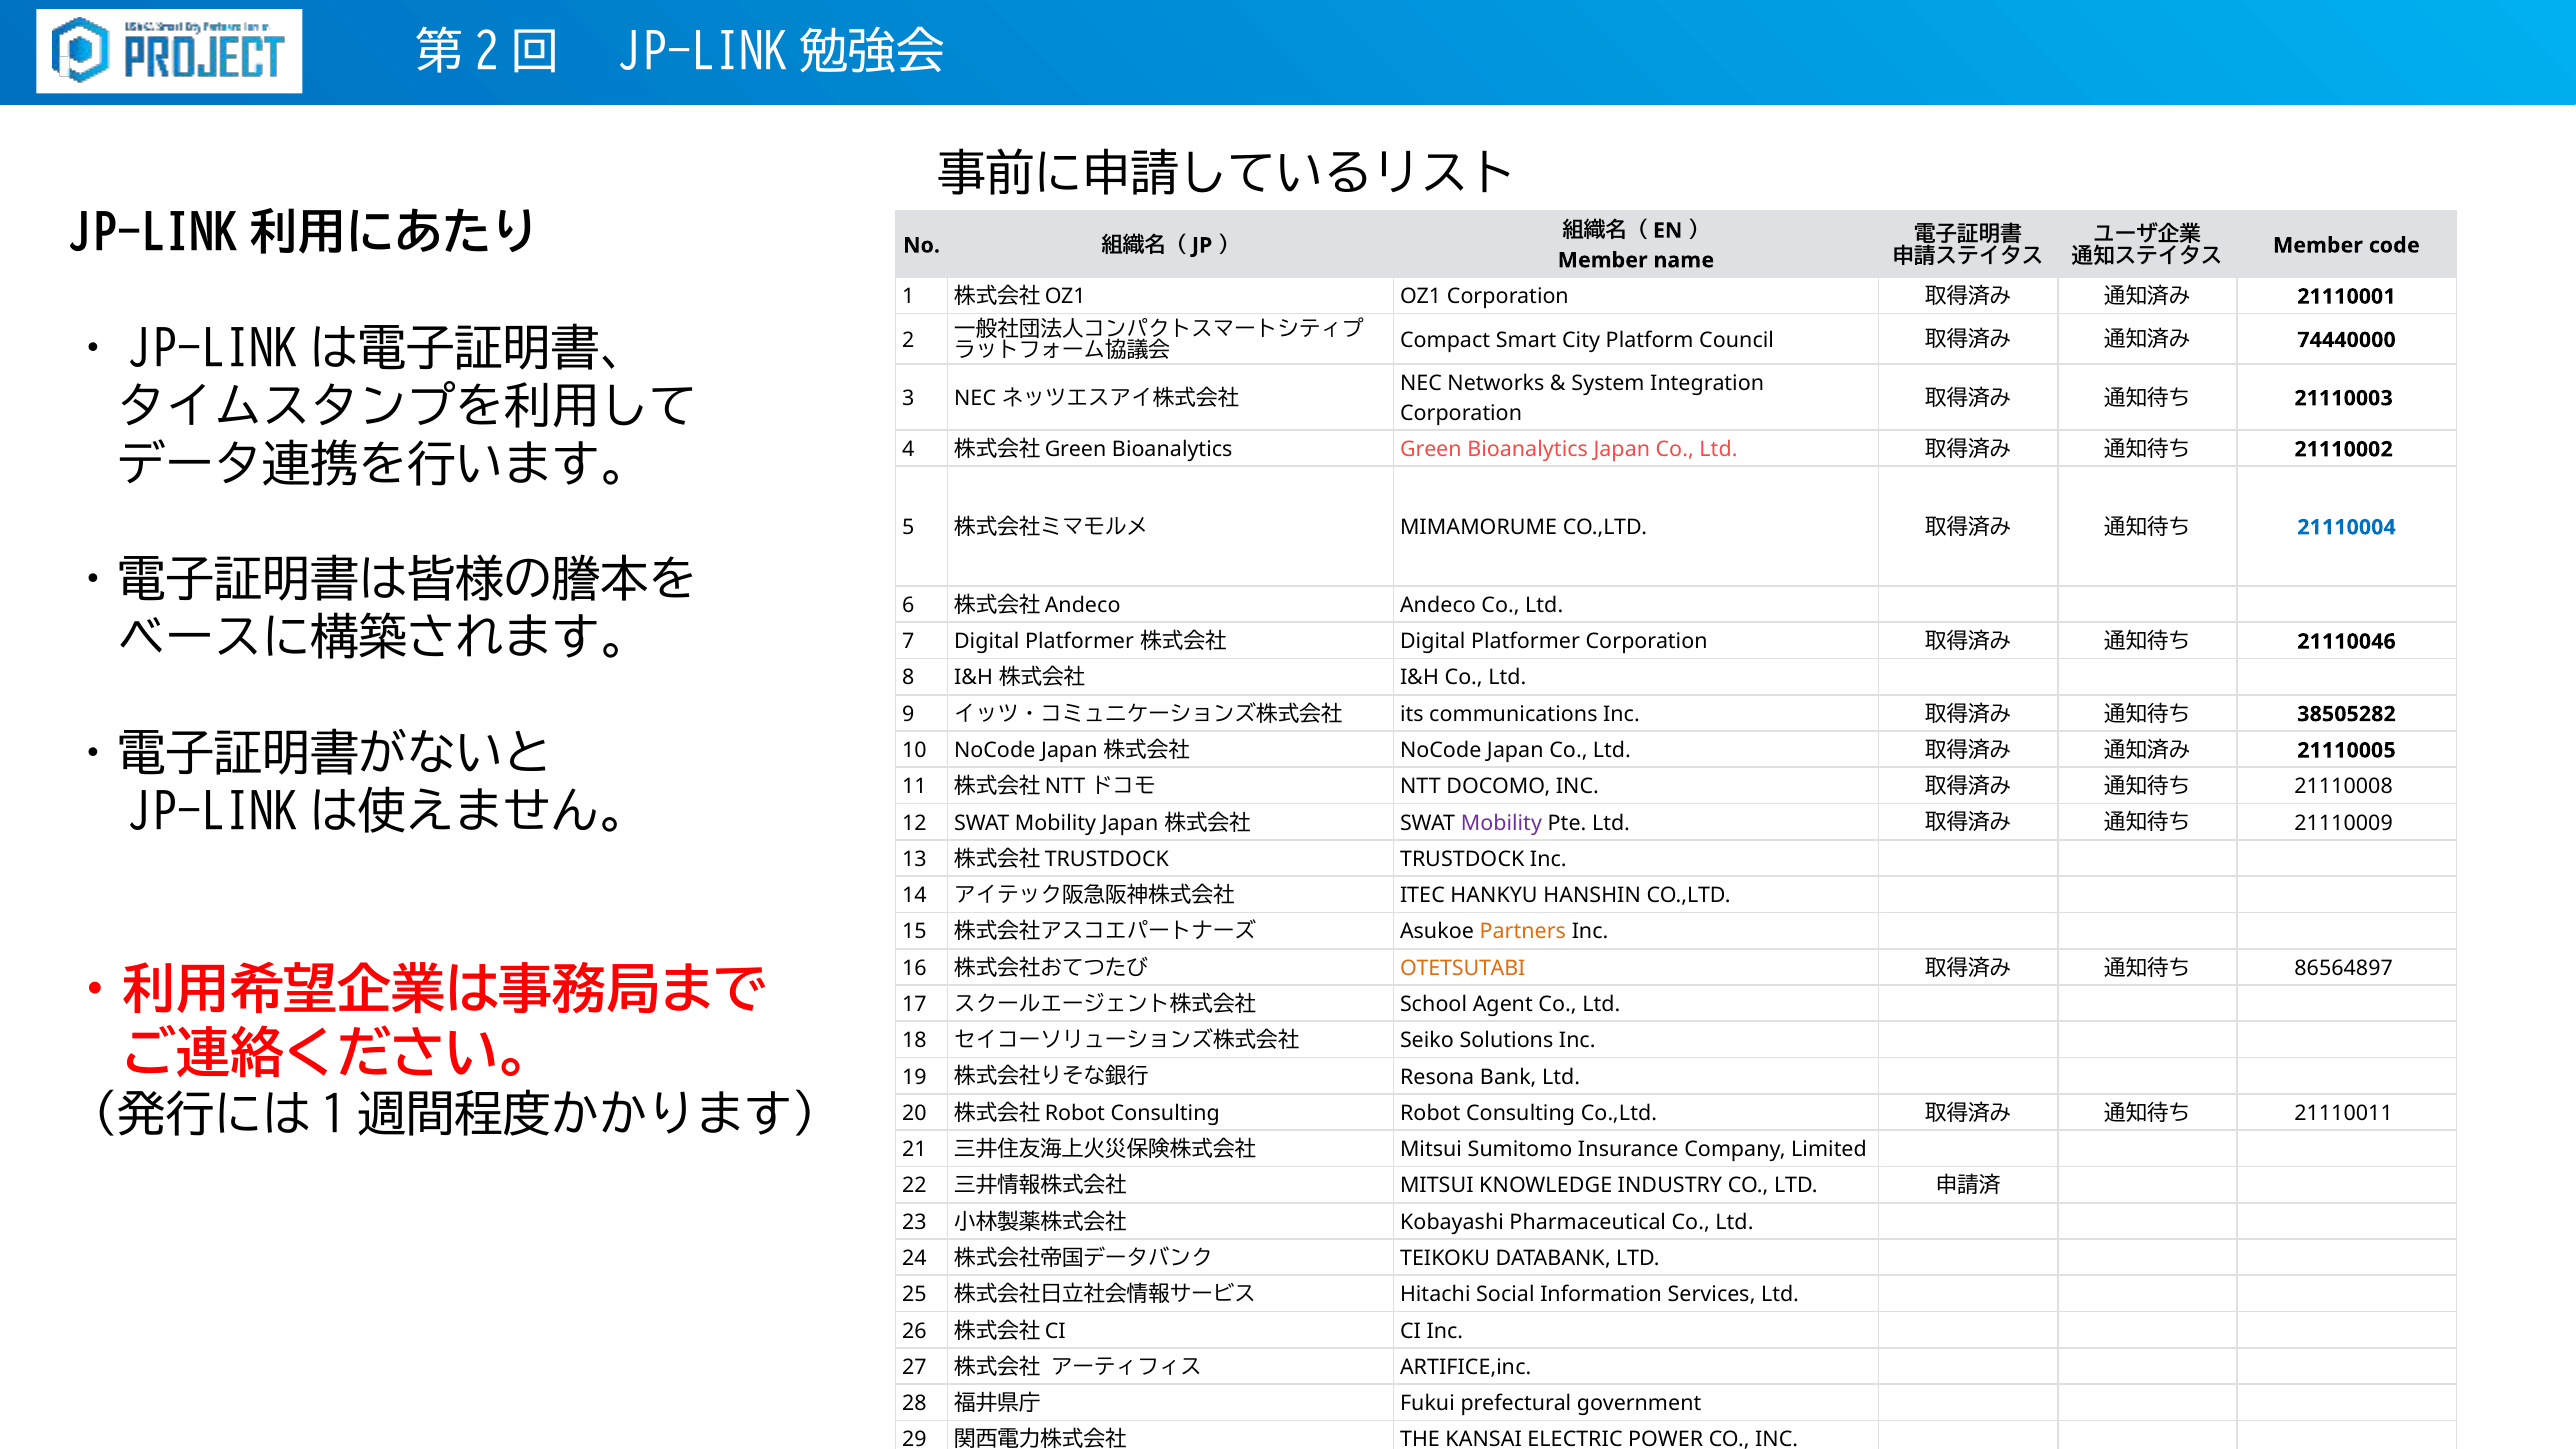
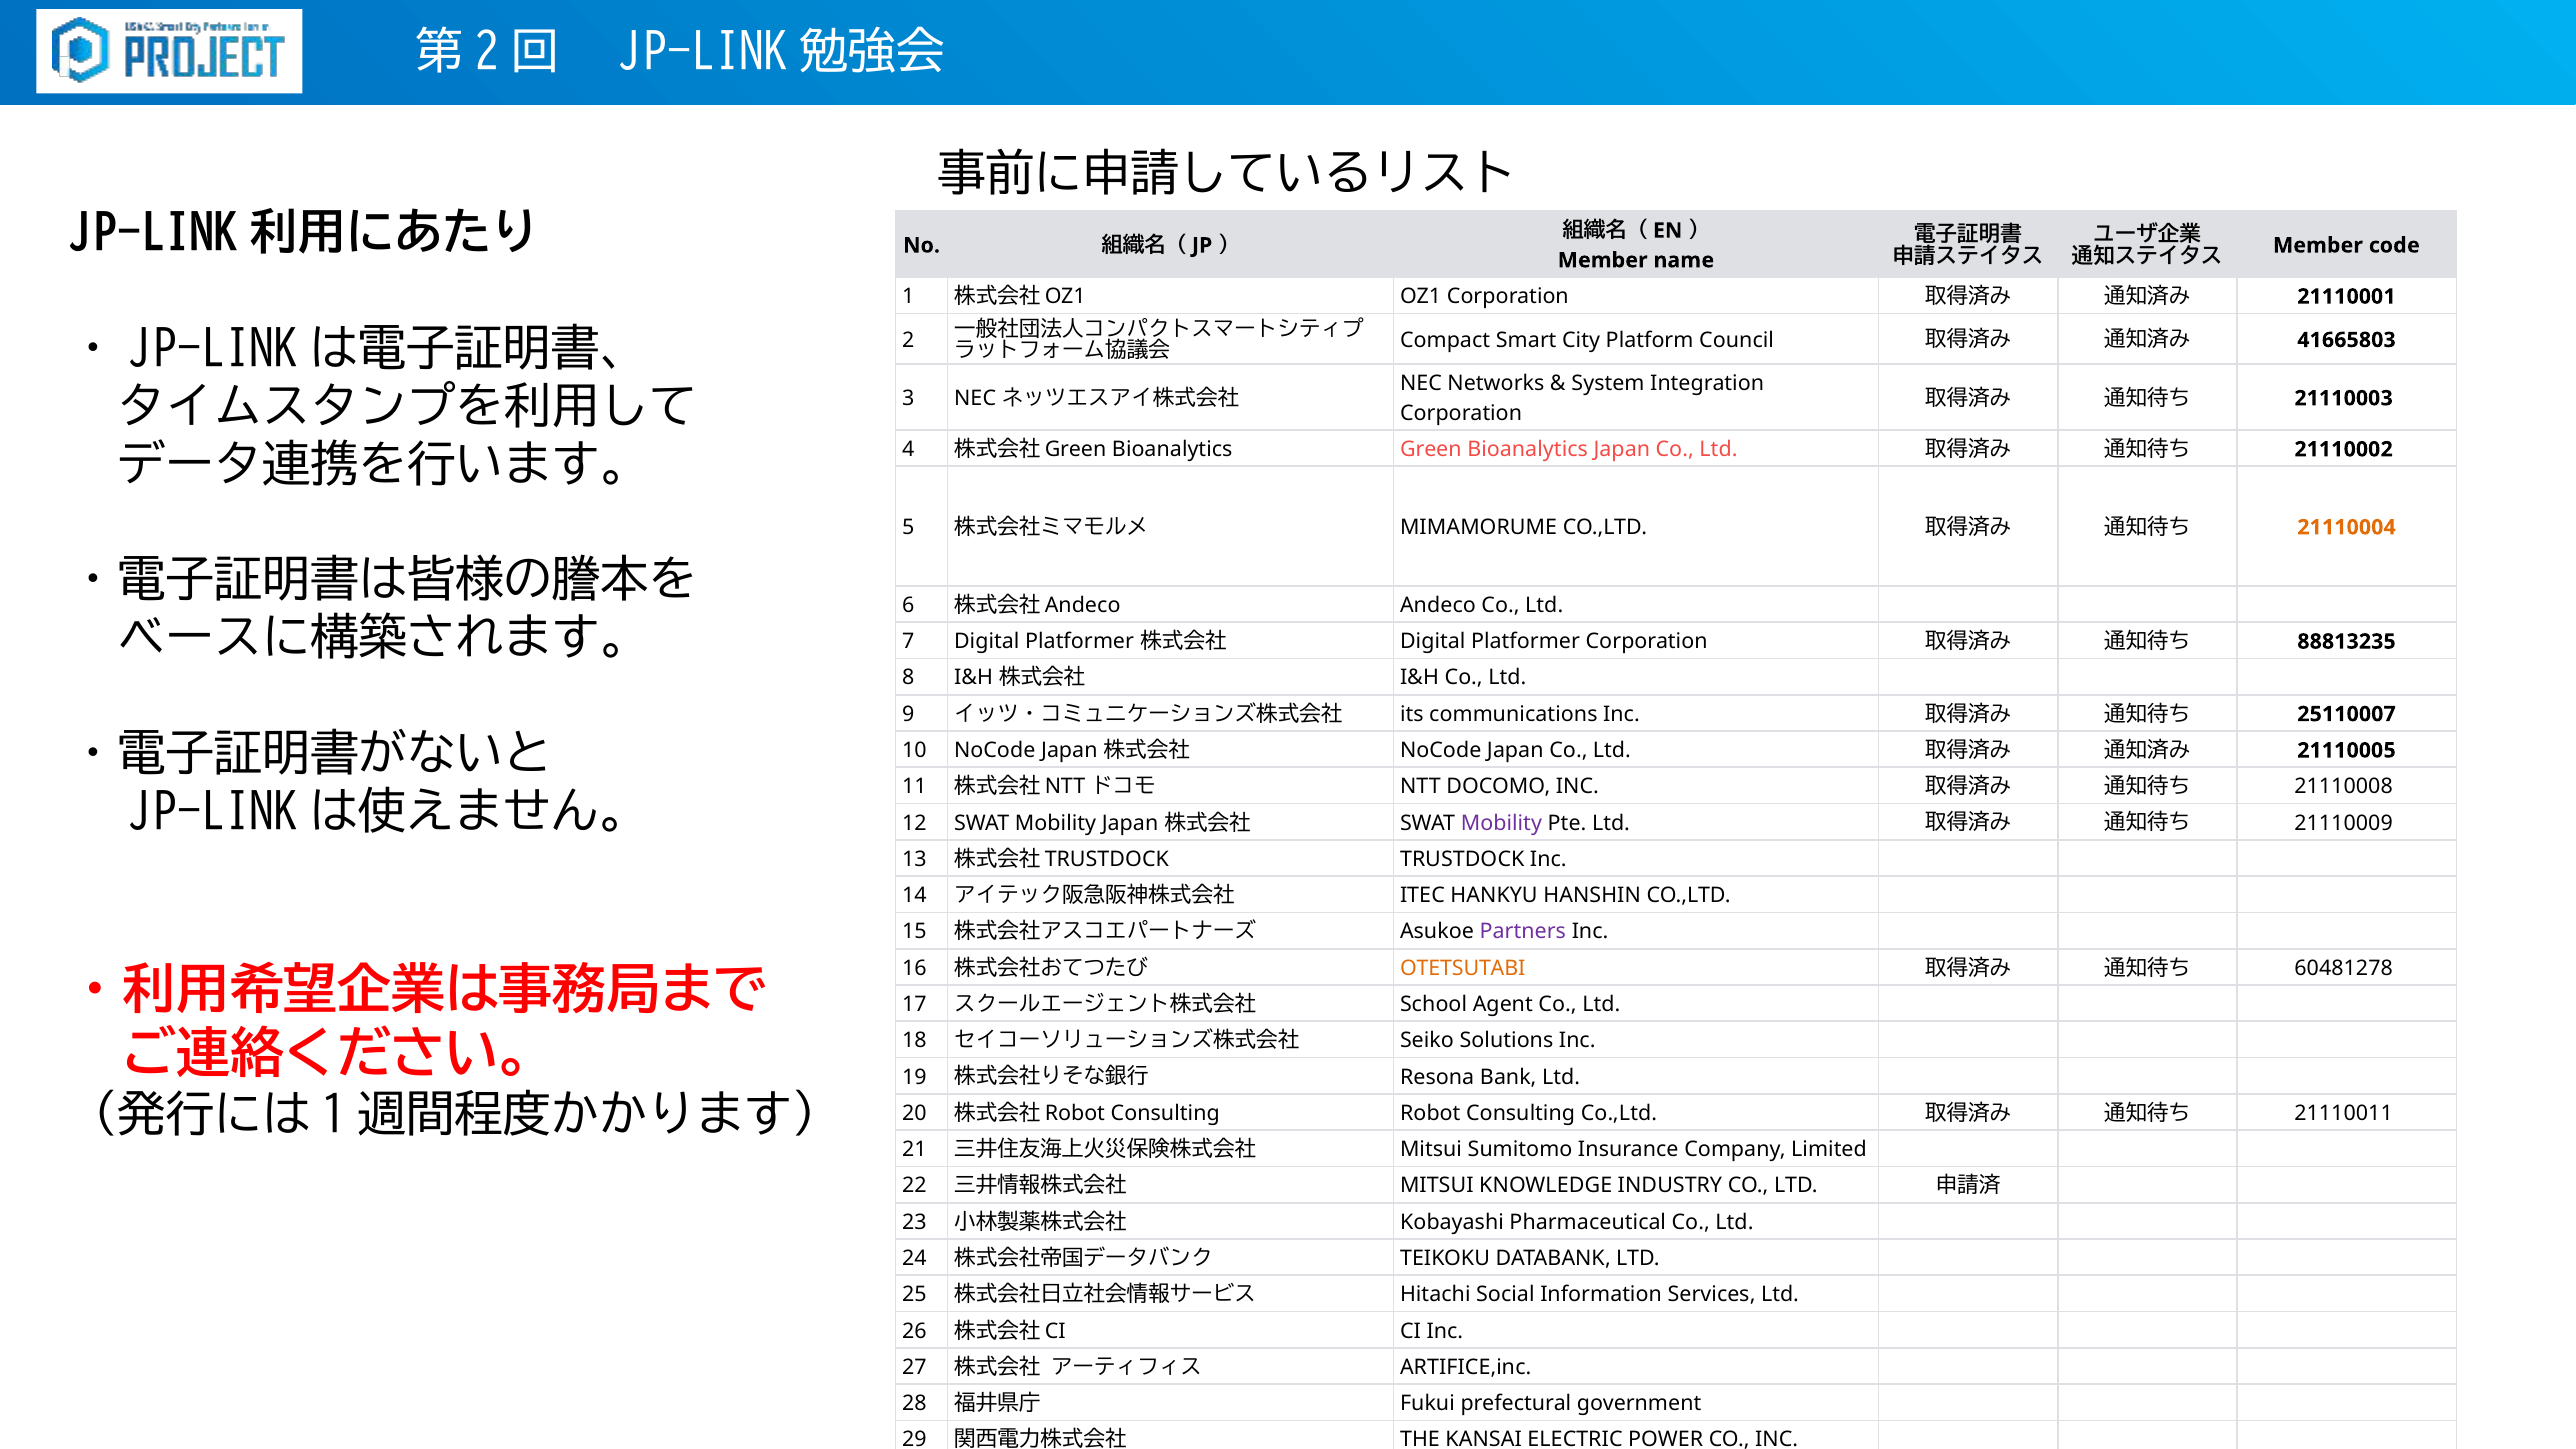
74440000: 74440000 -> 41665803 (2347, 340)
21110004 colour: blue -> orange (2347, 527)
21110046: 21110046 -> 88813235 (2347, 642)
38505282: 38505282 -> 25110007 (2347, 714)
Partners colour: orange -> purple (1523, 932)
86564897: 86564897 -> 60481278 (2344, 968)
